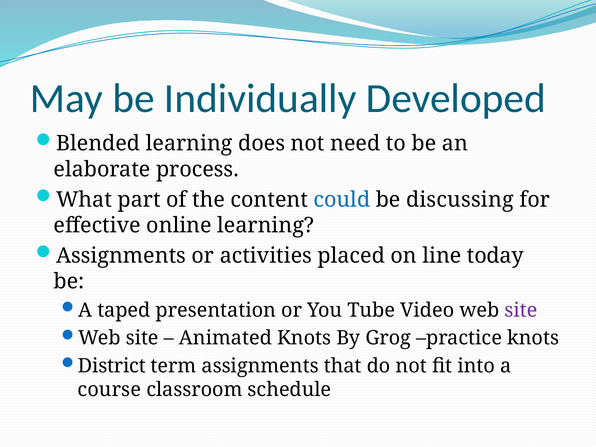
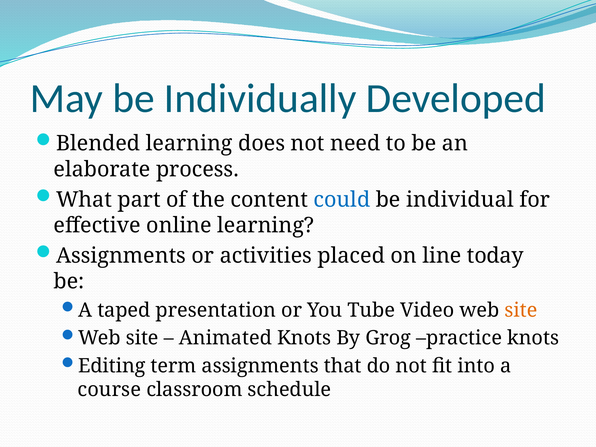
discussing: discussing -> individual (460, 200)
site colour: purple -> orange (521, 310)
District: District -> Editing (112, 366)
